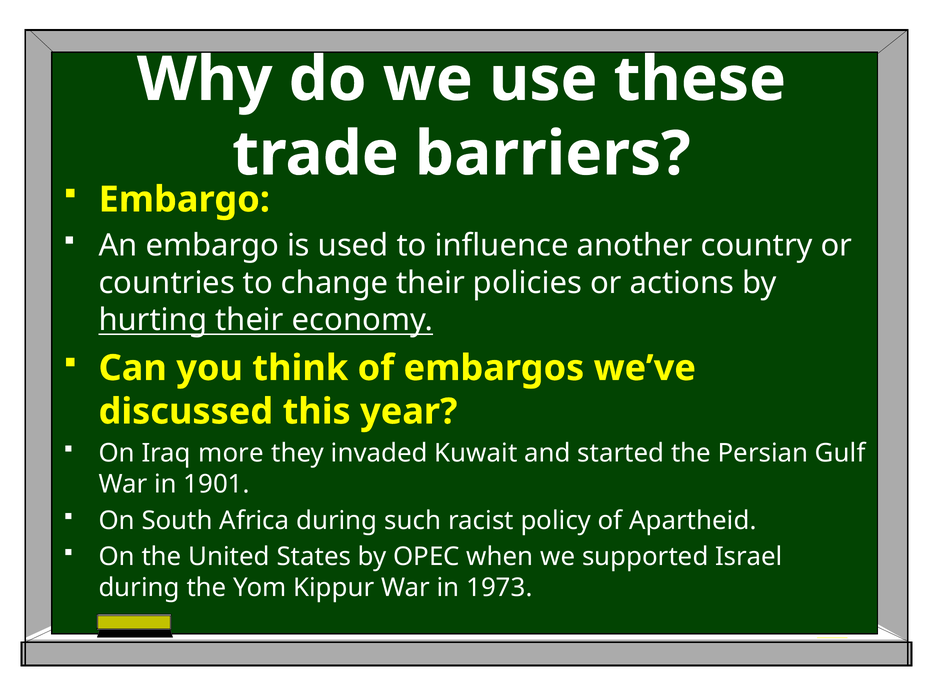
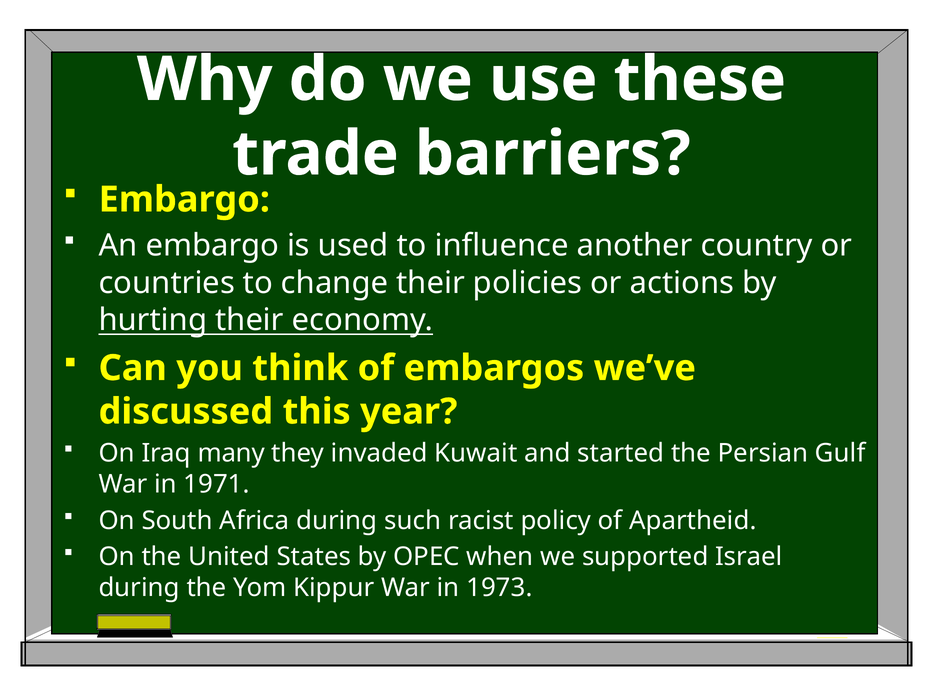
more: more -> many (231, 453)
1901: 1901 -> 1971 (217, 484)
